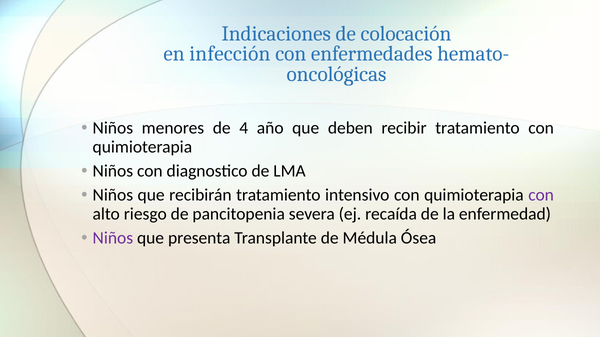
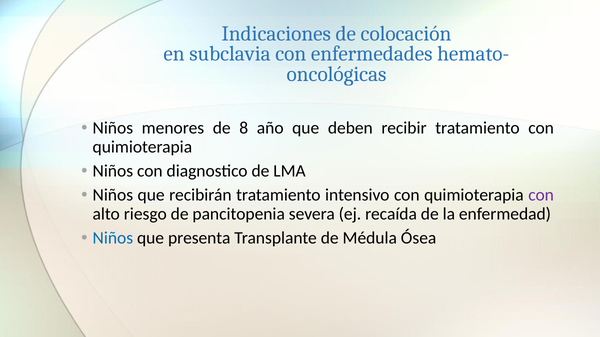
infección: infección -> subclavia (230, 54)
4: 4 -> 8 (244, 128)
Niños colour: purple -> blue (113, 238)
